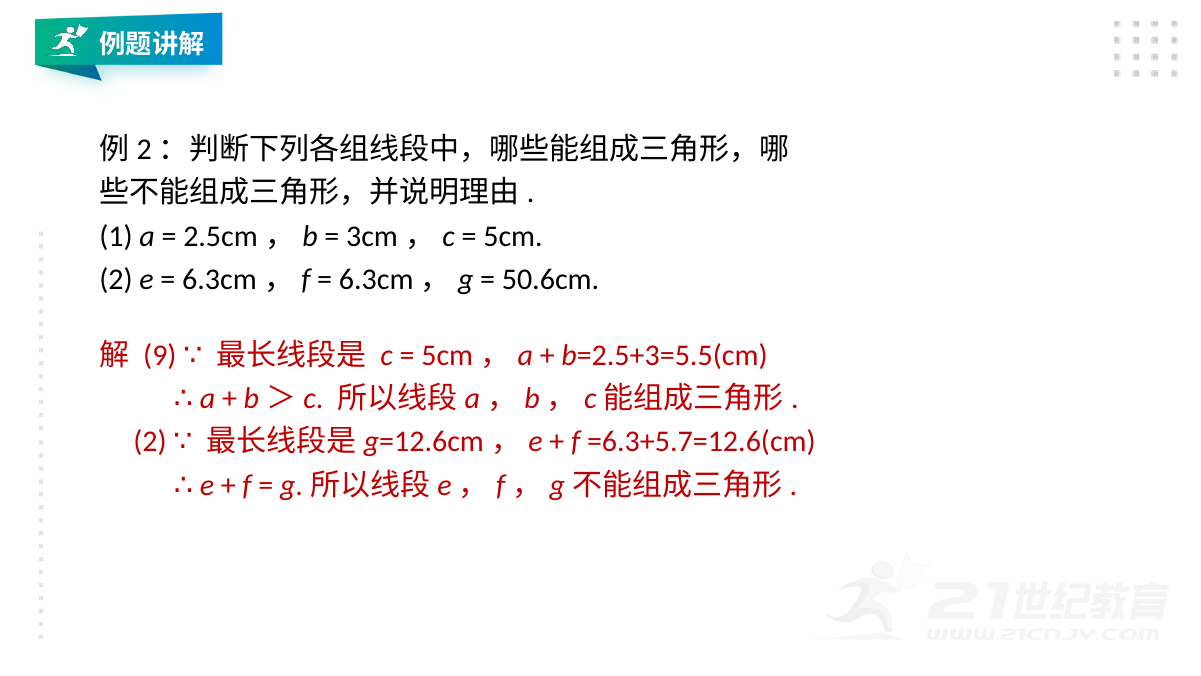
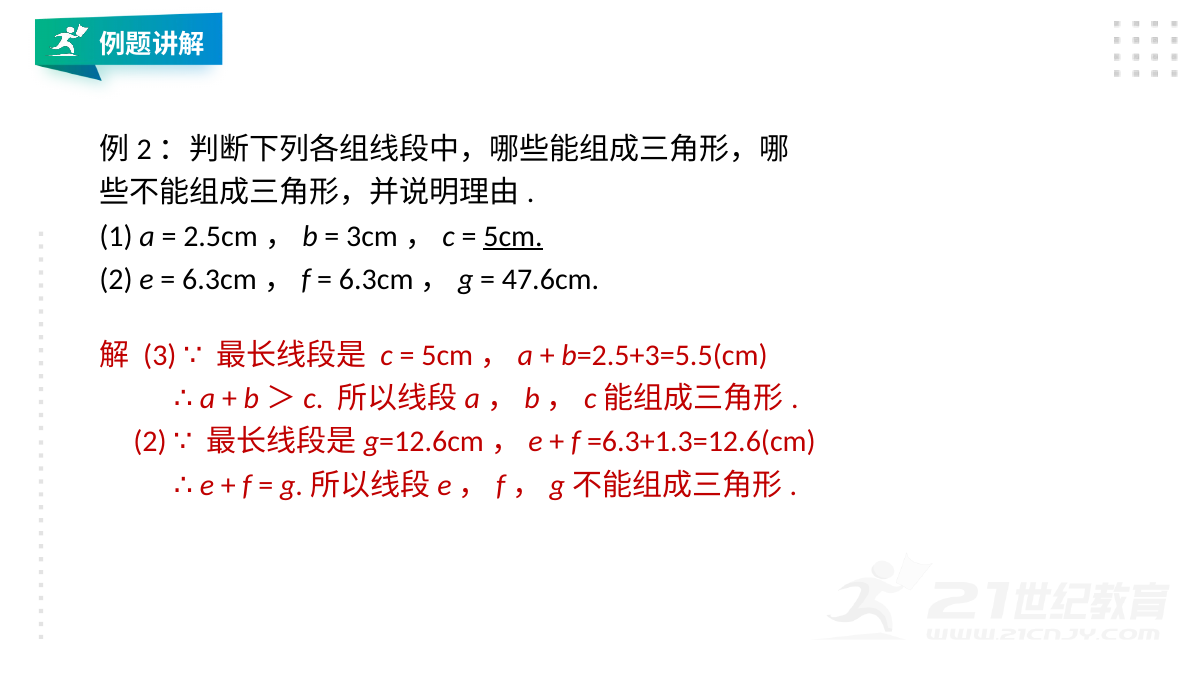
5cm underline: none -> present (513, 236)
50.6cm: 50.6cm -> 47.6cm (551, 279)
9: 9 -> 3 (160, 355)
=6.3+5.7=12.6(cm: =6.3+5.7=12.6(cm -> =6.3+1.3=12.6(cm (701, 442)
